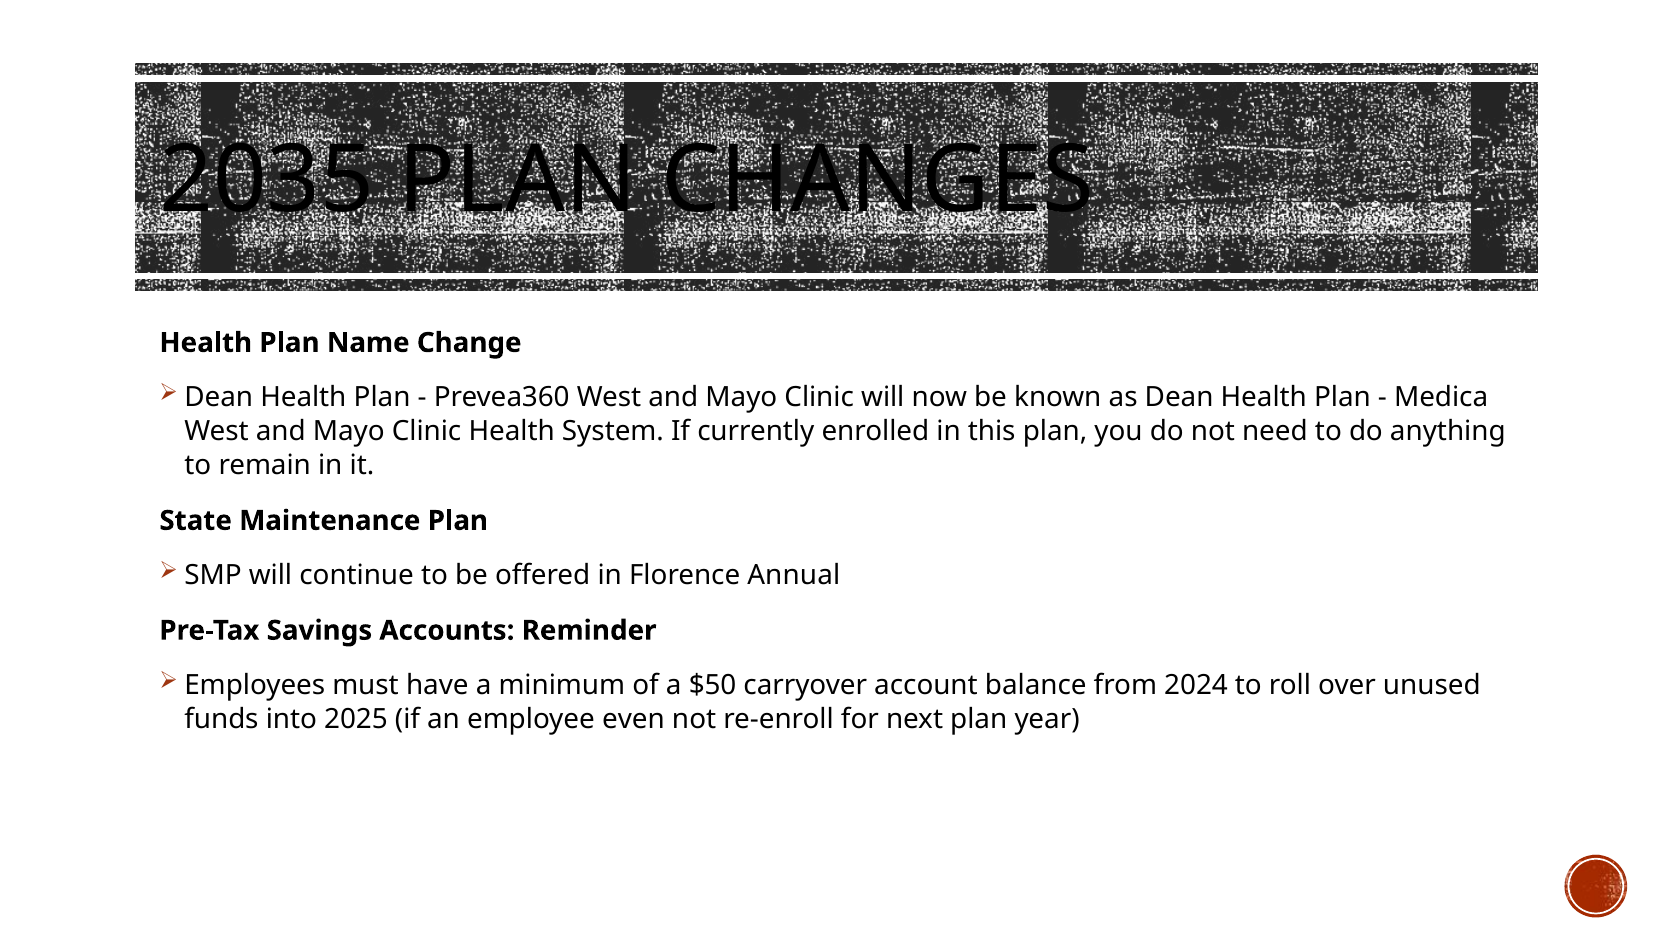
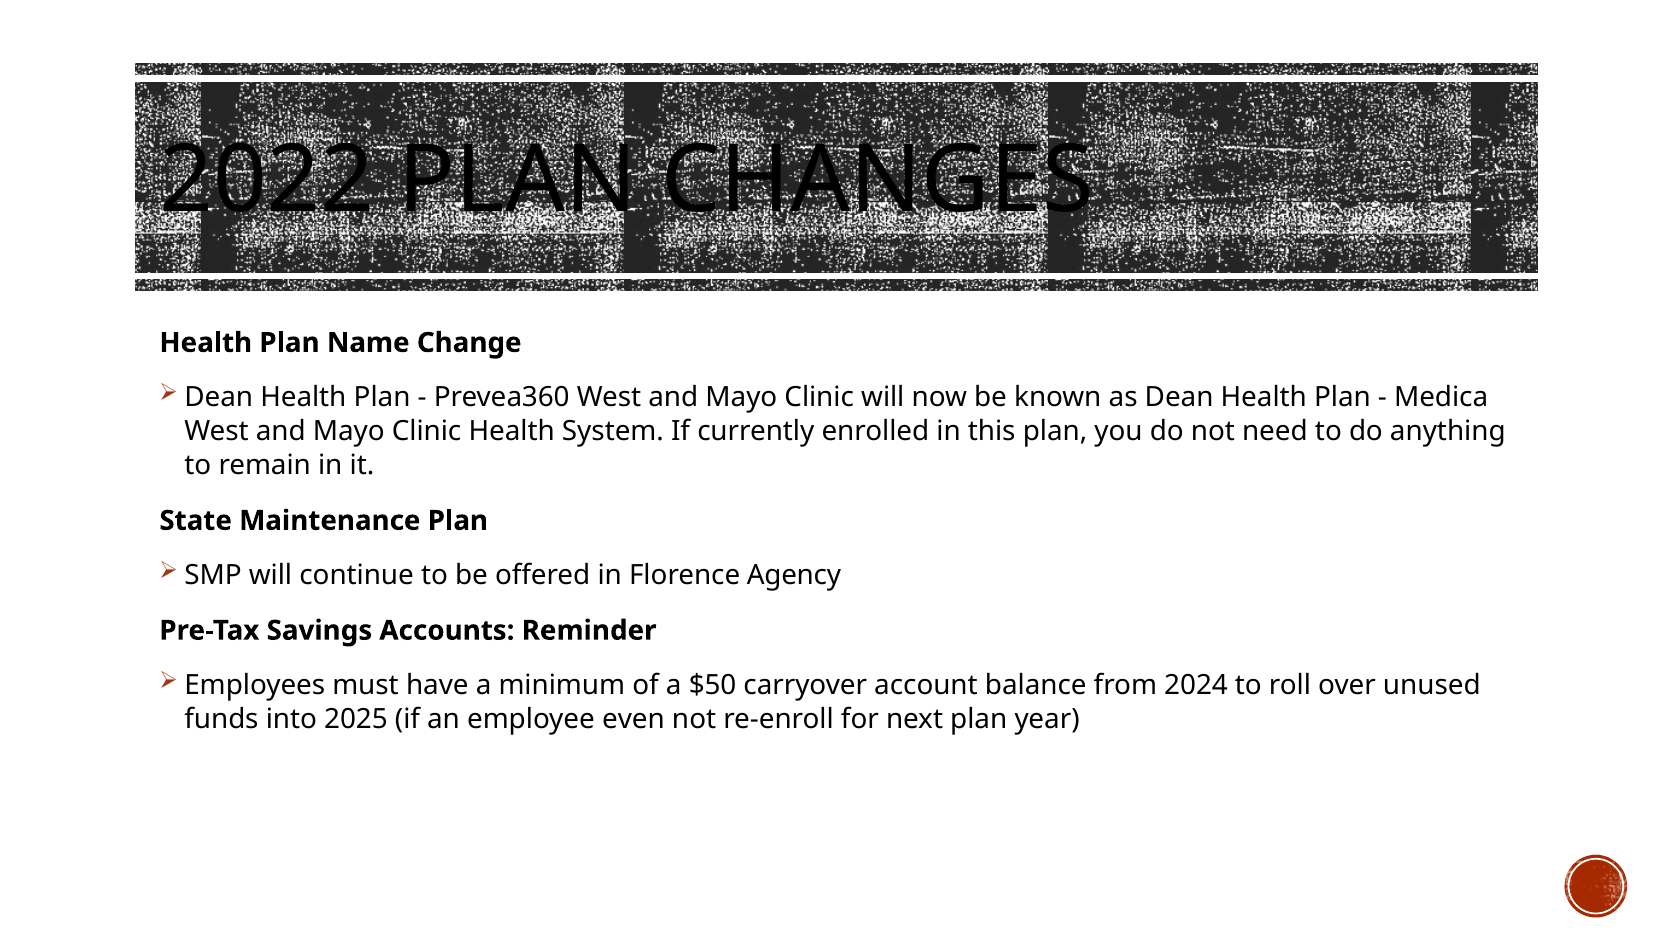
2035: 2035 -> 2022 (267, 180)
Annual: Annual -> Agency (794, 576)
